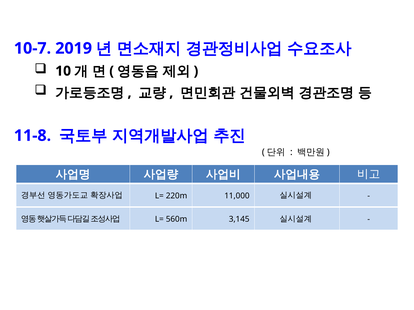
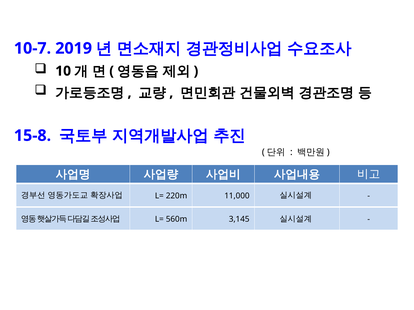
11-8: 11-8 -> 15-8 (32, 136)
